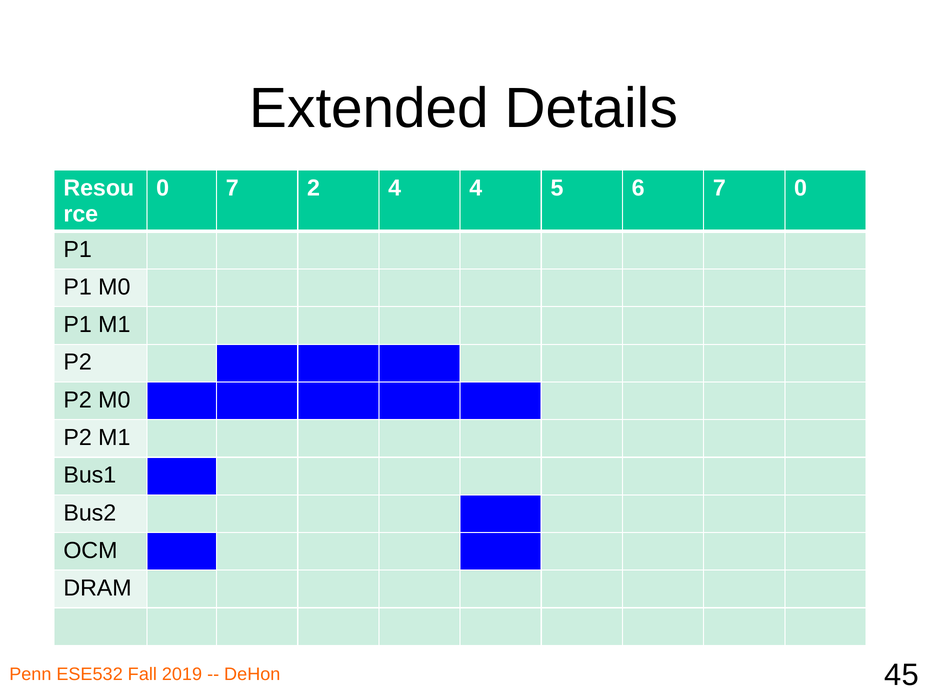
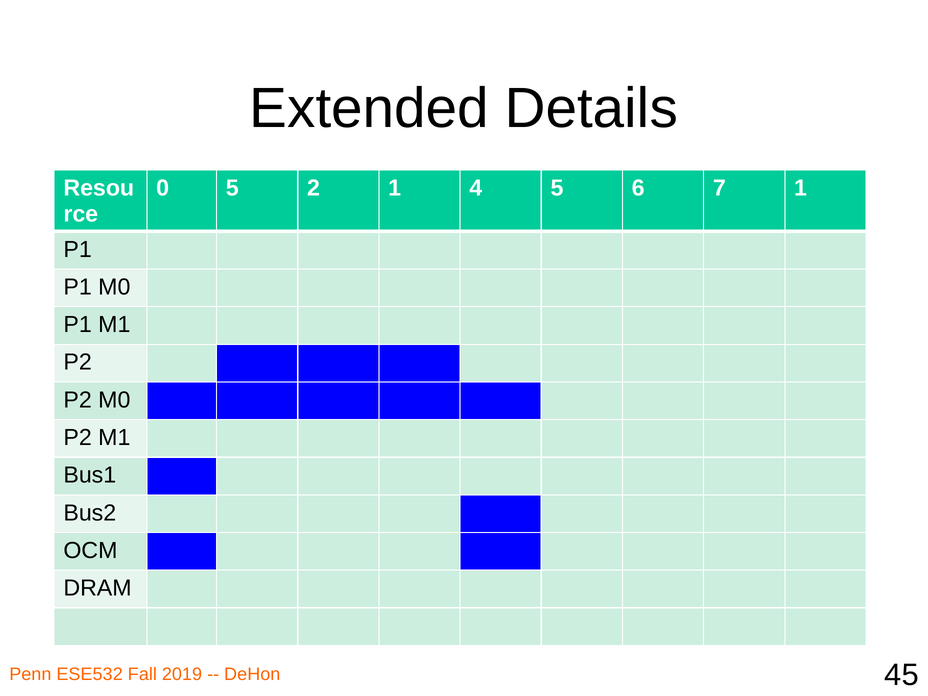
0 7: 7 -> 5 (232, 188)
2 4: 4 -> 1 (395, 188)
7 0: 0 -> 1 (801, 188)
